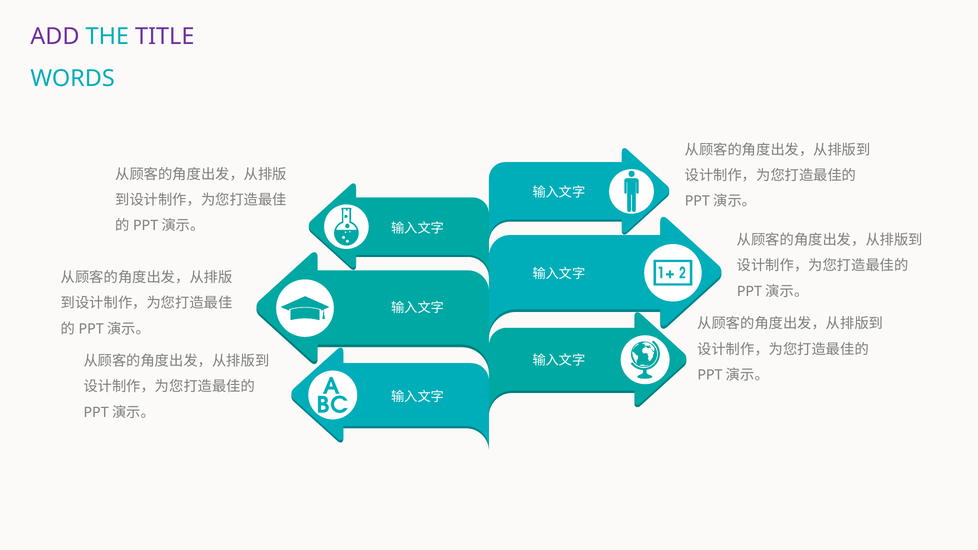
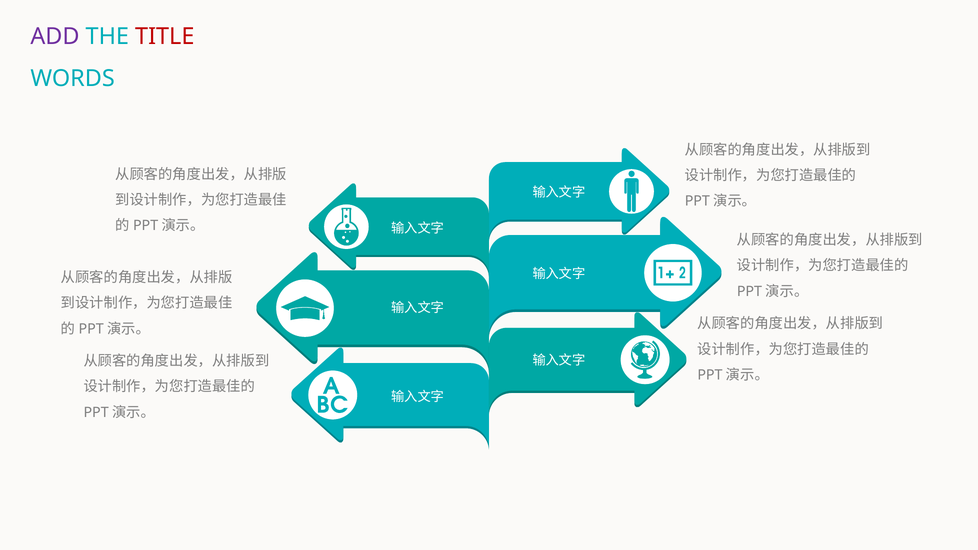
TITLE colour: purple -> red (165, 37)
